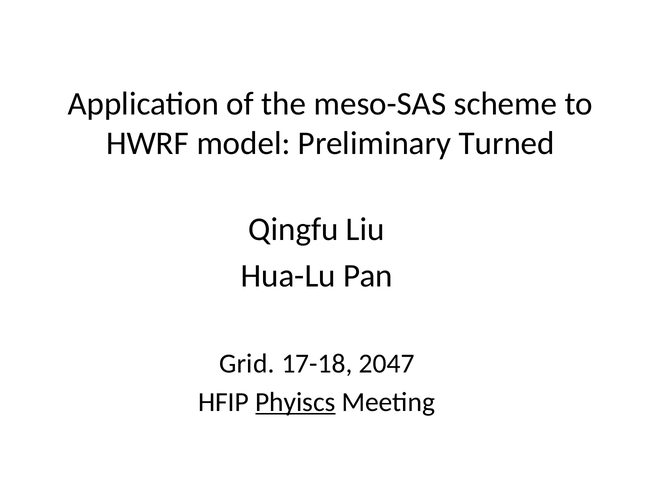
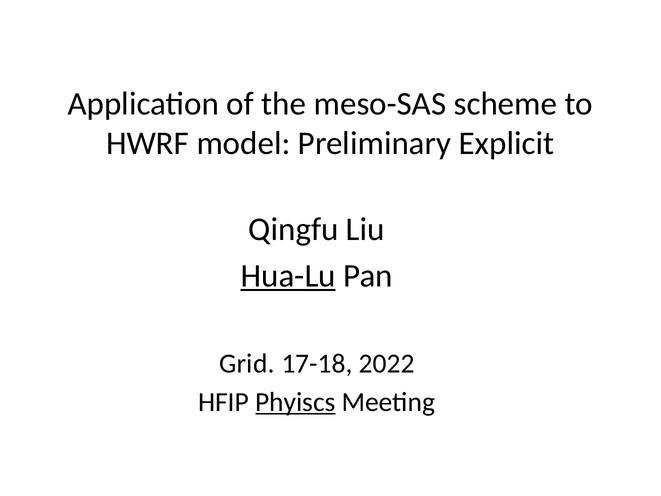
Turned: Turned -> Explicit (507, 143)
Hua-Lu underline: none -> present (288, 276)
2047: 2047 -> 2022 (387, 363)
